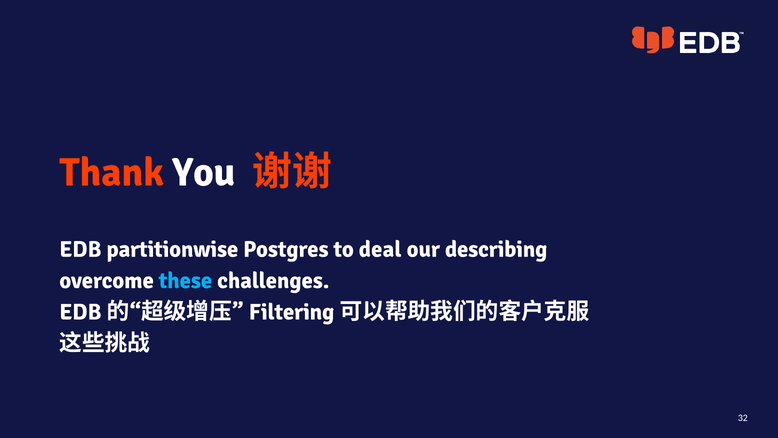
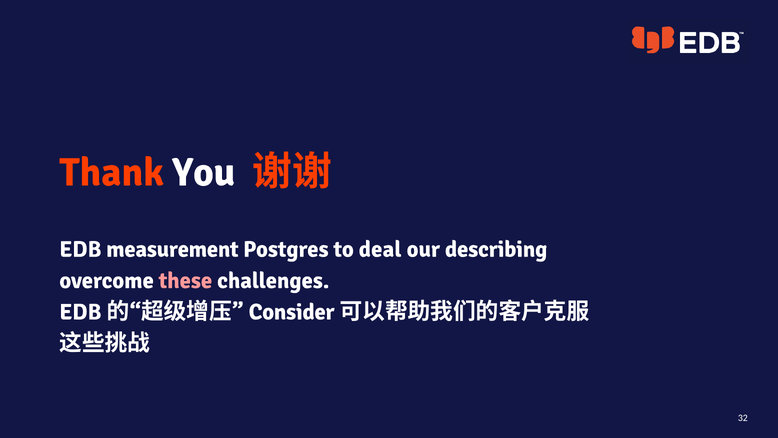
partitionwise: partitionwise -> measurement (172, 249)
these colour: light blue -> pink (185, 280)
Filtering: Filtering -> Consider (292, 312)
